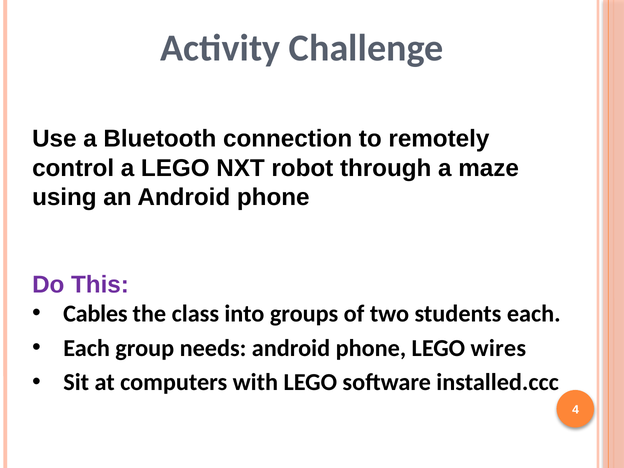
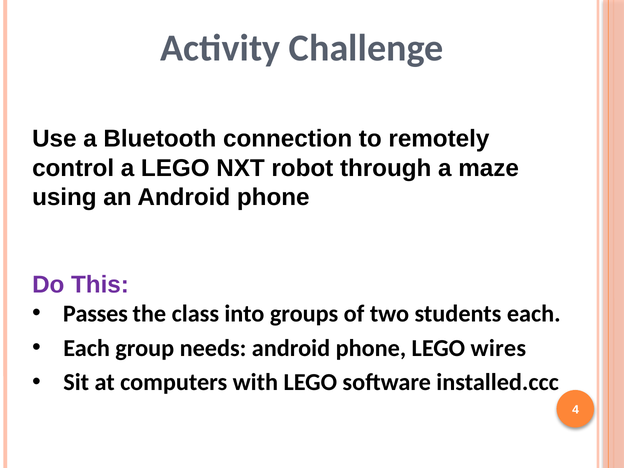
Cables: Cables -> Passes (95, 314)
